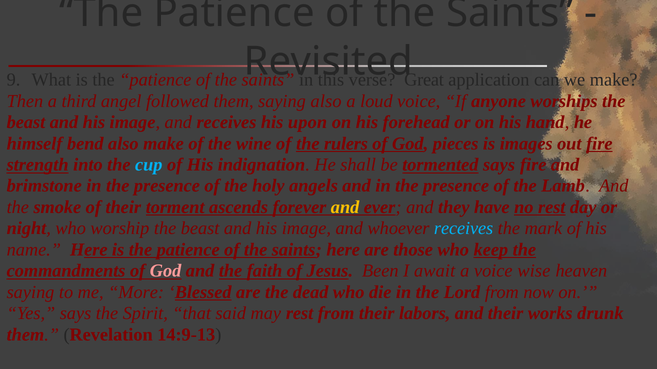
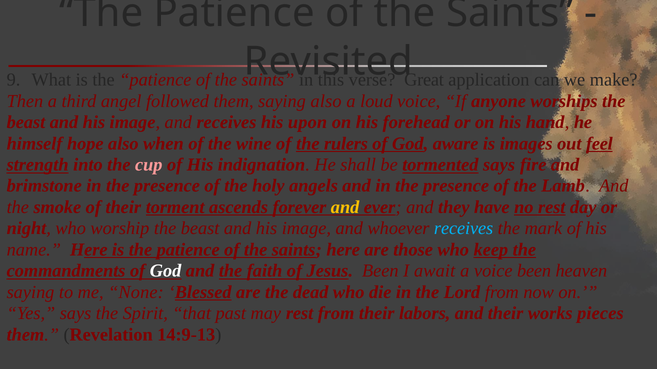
bend: bend -> hope (85, 144)
also make: make -> when (163, 144)
pieces: pieces -> aware (456, 144)
out fire: fire -> feel (599, 144)
cup colour: light blue -> pink (149, 165)
God colour: pink -> white (166, 271)
voice wise: wise -> been (534, 271)
More: More -> None (136, 293)
said: said -> past (231, 314)
drunk: drunk -> pieces (600, 314)
